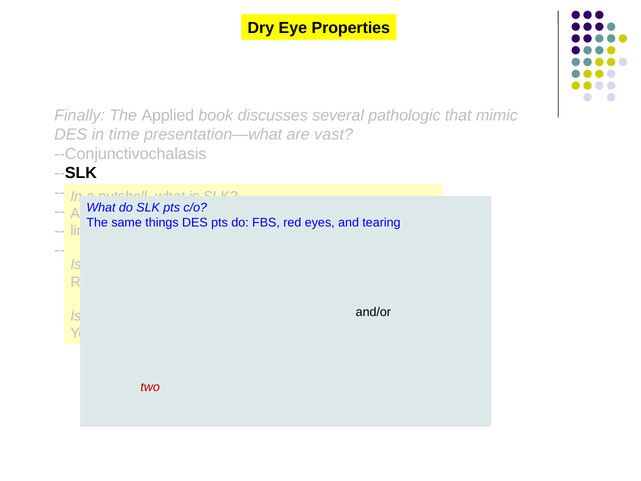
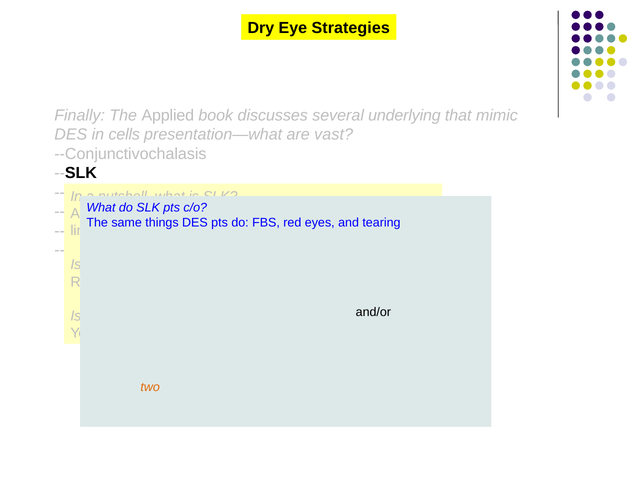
Properties: Properties -> Strategies (351, 28)
pathologic: pathologic -> underlying (404, 115)
time: time -> cells (124, 135)
two colour: red -> orange (150, 387)
